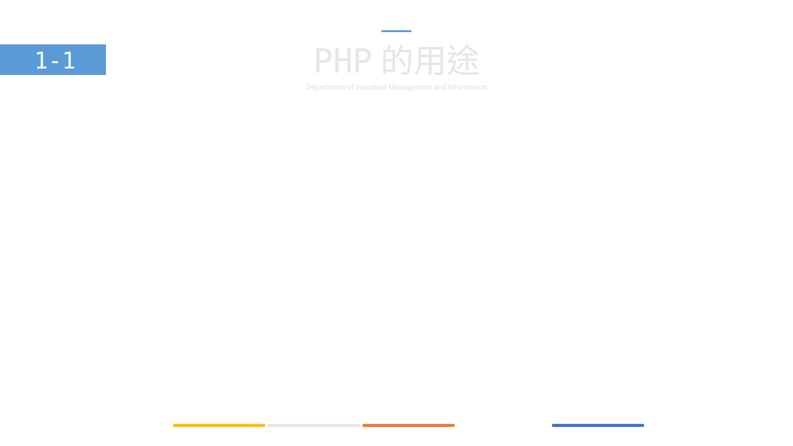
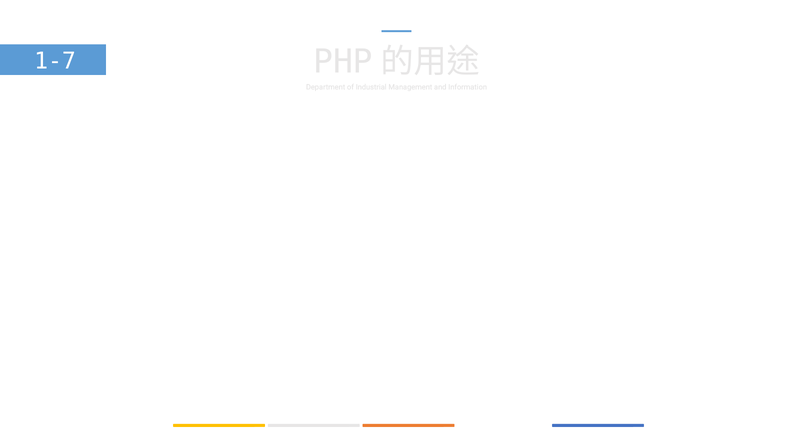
1-1: 1-1 -> 1-7 (55, 61)
